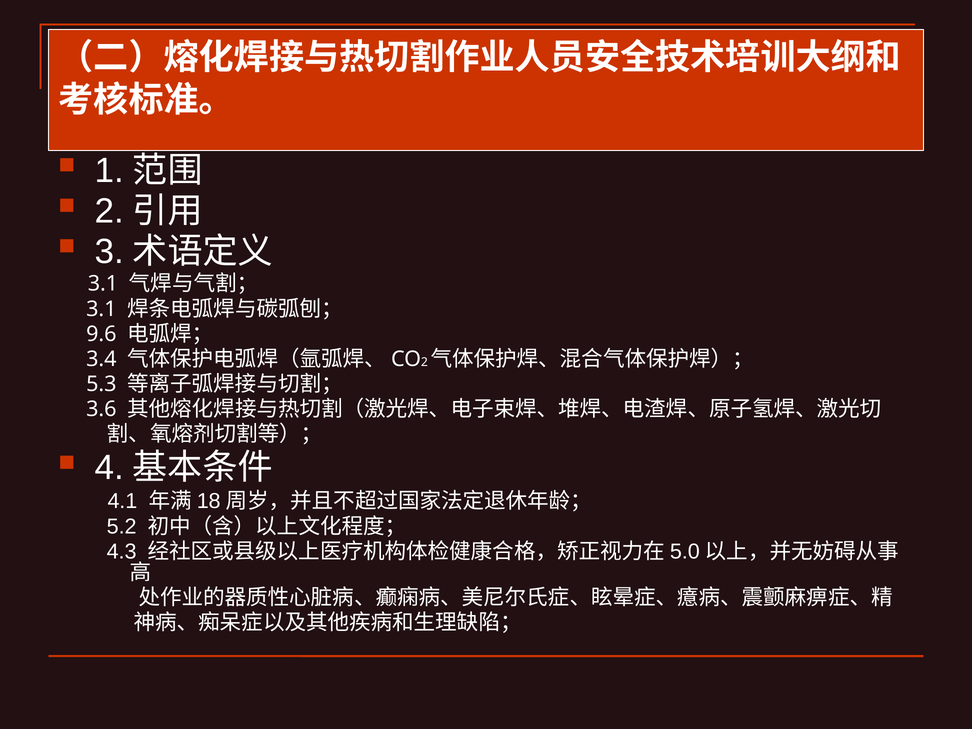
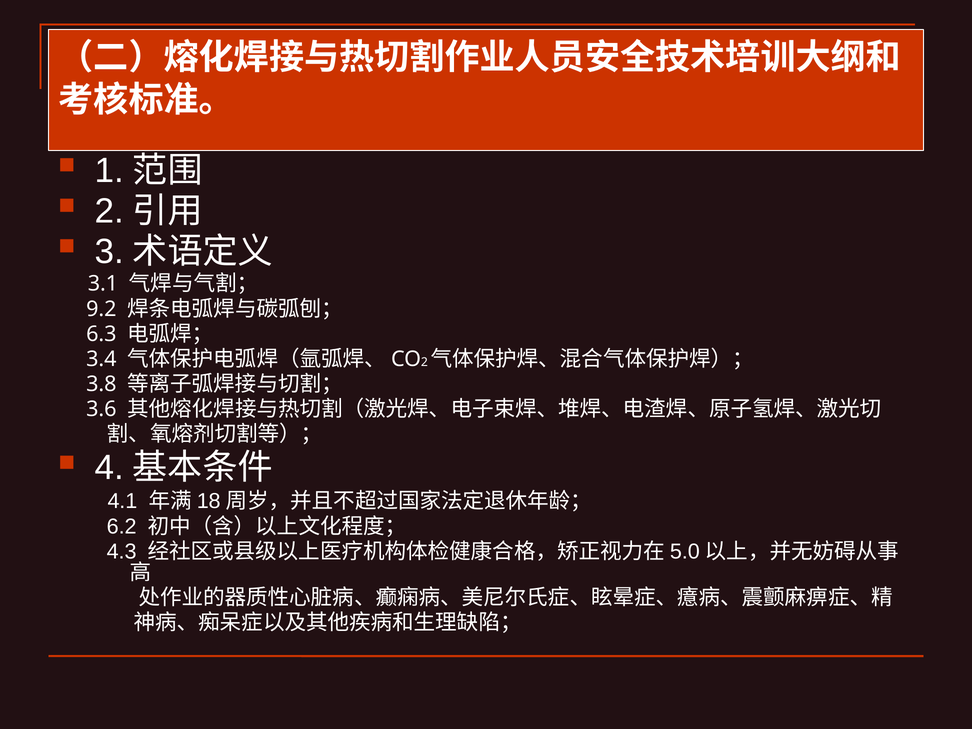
3.1: 3.1 -> 9.2 (101, 309)
9.6: 9.6 -> 6.3 (101, 334)
5.3: 5.3 -> 3.8 (101, 384)
5.2: 5.2 -> 6.2 (122, 527)
